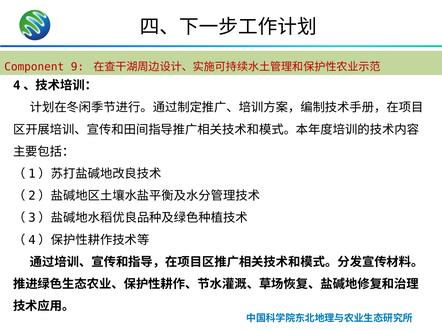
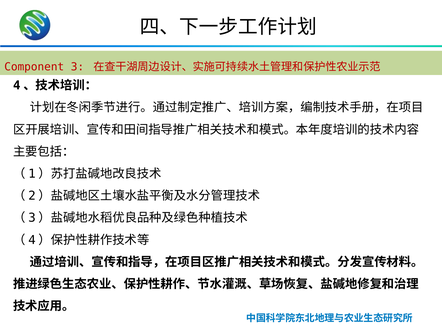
9: 9 -> 3 (77, 67)
